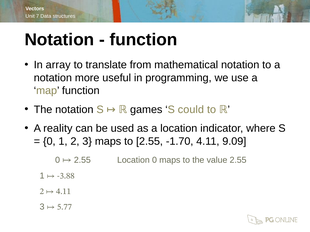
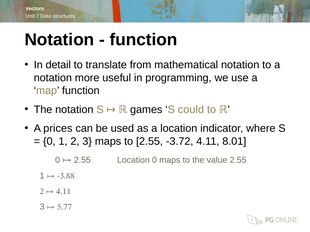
array: array -> detail (58, 65)
reality: reality -> prices (58, 129)
-1.70: -1.70 -> -3.72 (180, 142)
9.09: 9.09 -> 8.01 (234, 142)
